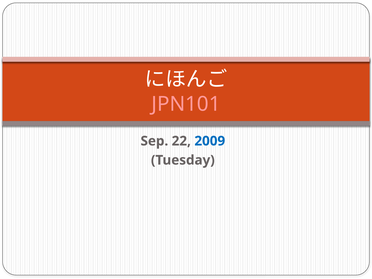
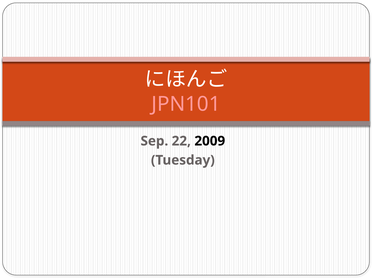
2009 colour: blue -> black (210, 141)
